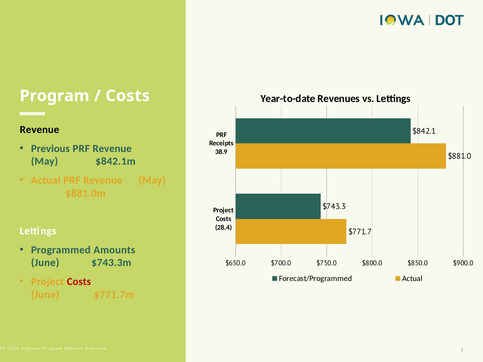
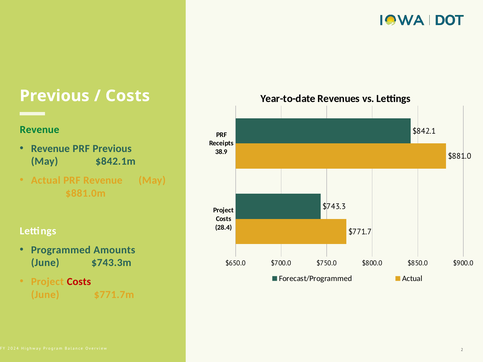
Program: Program -> Previous (55, 96)
Revenue colour: black -> green (40, 130)
Previous: Previous -> Revenue (50, 149)
Revenue: Revenue -> Previous (112, 149)
